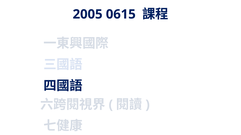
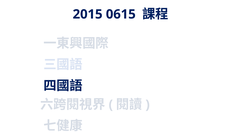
2005: 2005 -> 2015 (88, 14)
